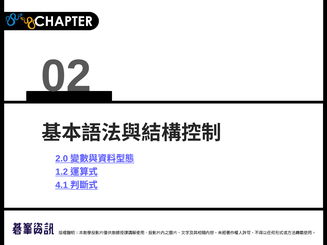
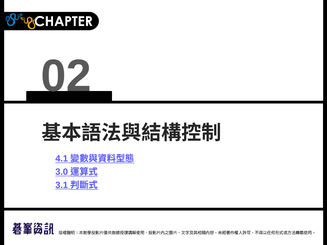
2.0: 2.0 -> 4.1 (62, 159)
1.2: 1.2 -> 3.0 (62, 172)
4.1: 4.1 -> 3.1 (62, 185)
